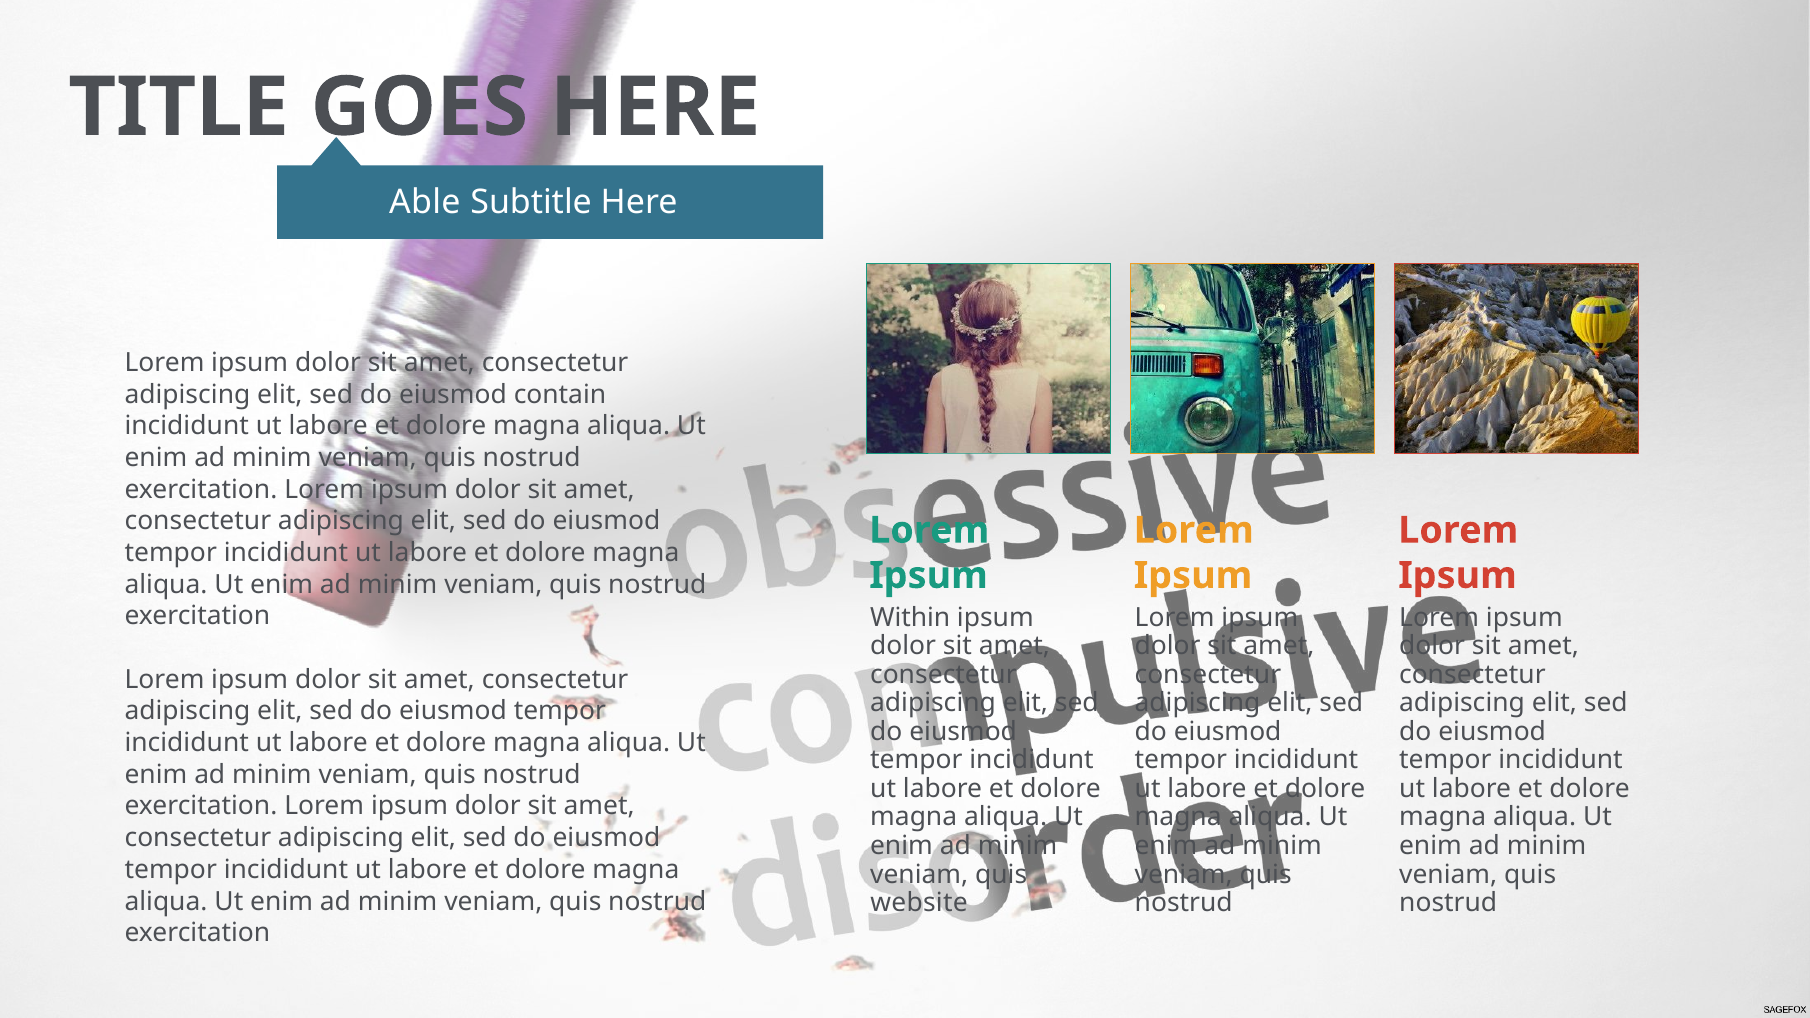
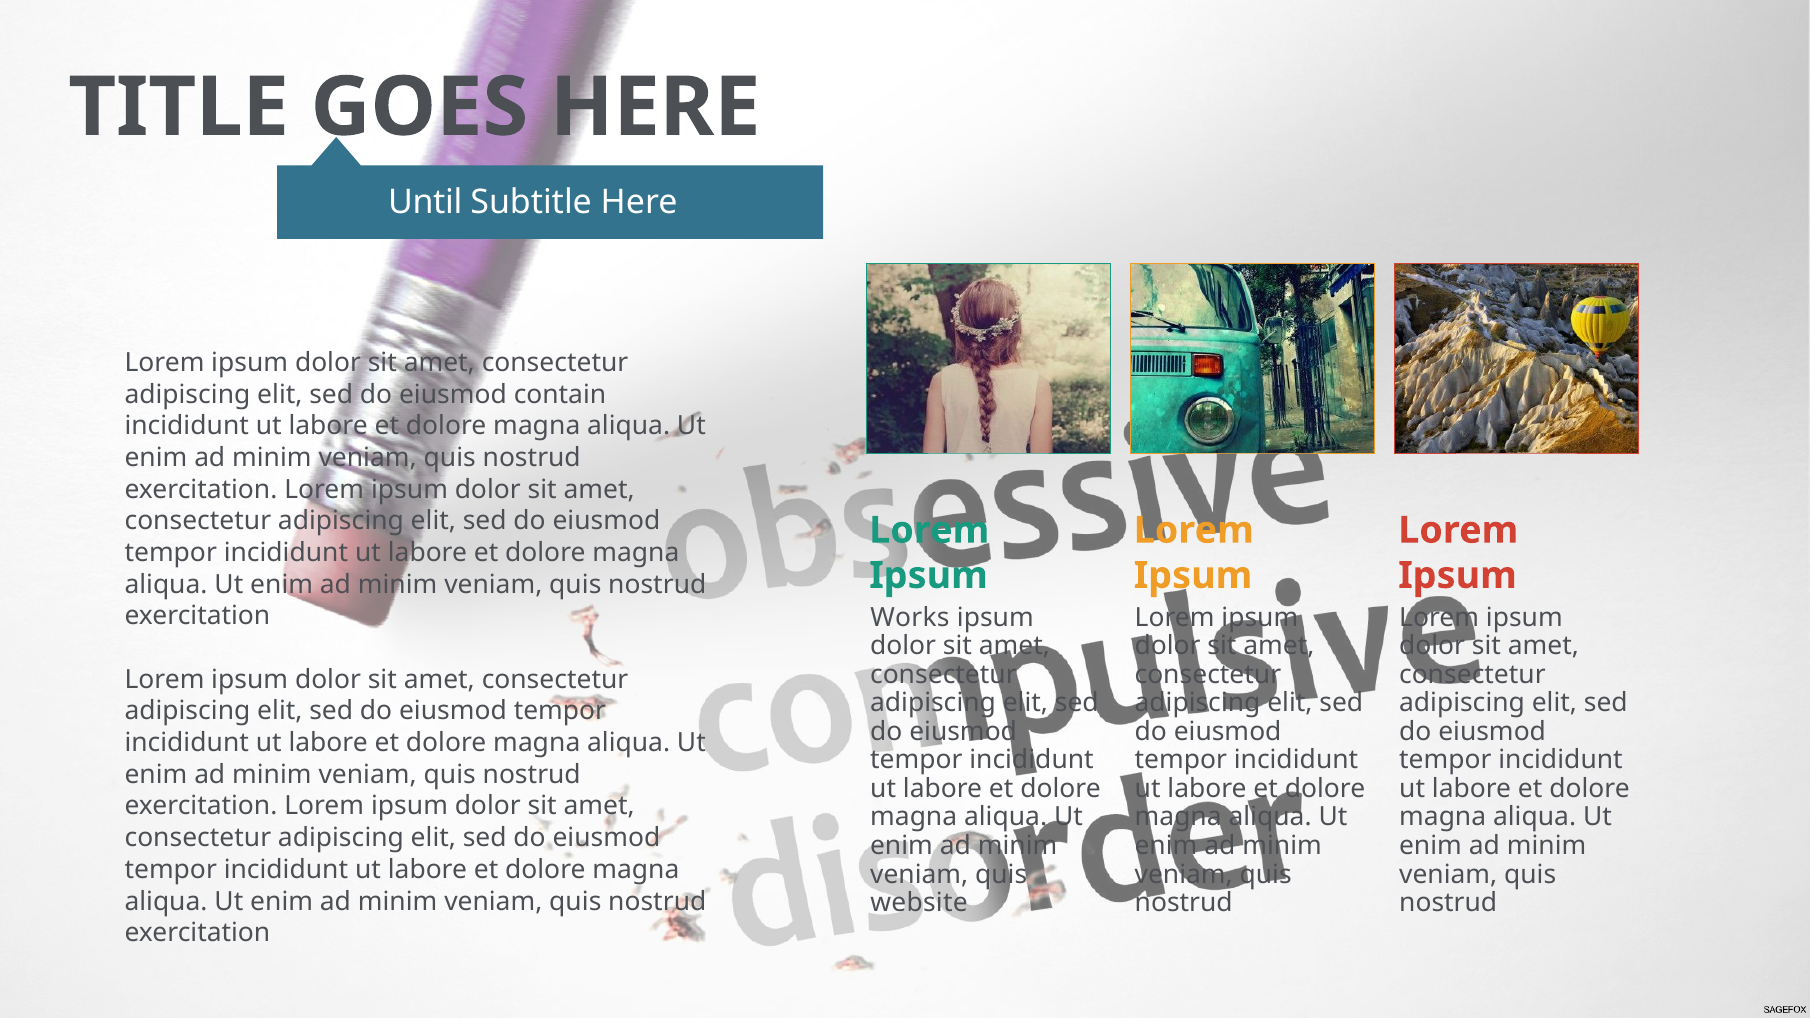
Able: Able -> Until (425, 202)
Within: Within -> Works (910, 618)
